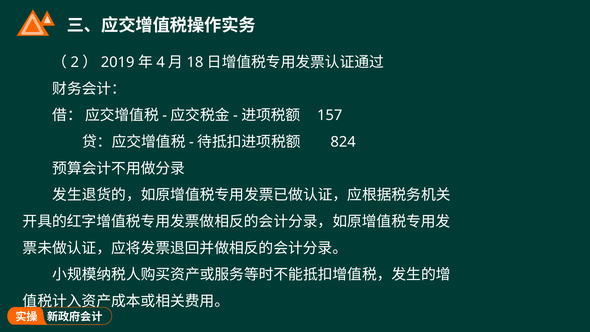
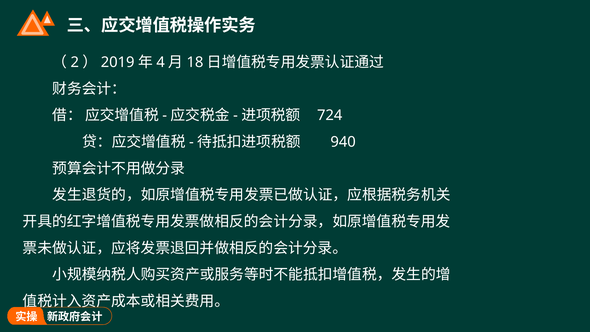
157: 157 -> 724 (330, 115)
824: 824 -> 940 (343, 142)
